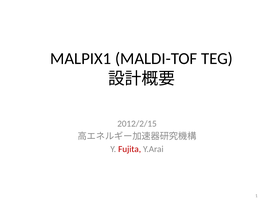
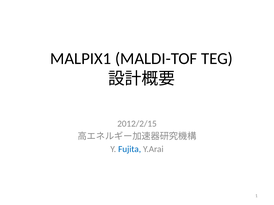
Fujita colour: red -> blue (130, 150)
